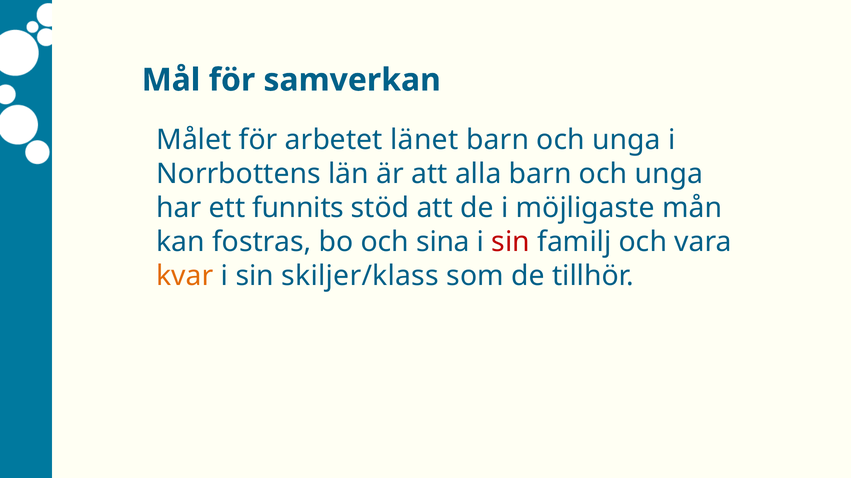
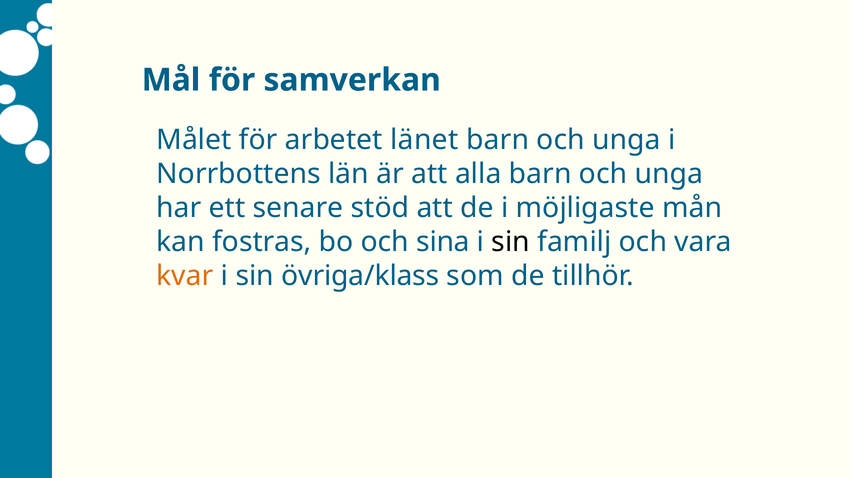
funnits: funnits -> senare (298, 208)
sin colour: red -> black (511, 242)
skiljer/klass: skiljer/klass -> övriga/klass (360, 277)
